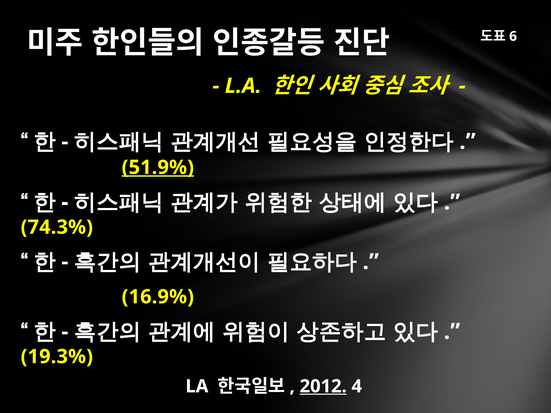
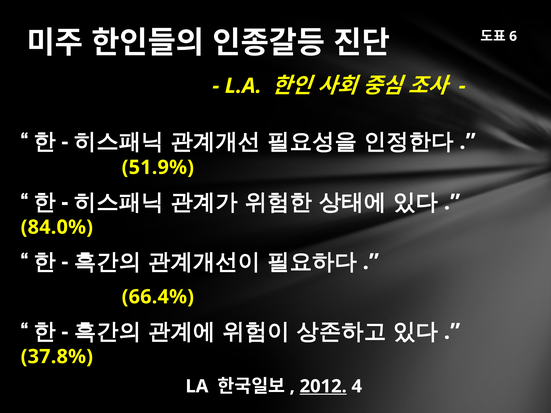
51.9% underline: present -> none (158, 167)
74.3%: 74.3% -> 84.0% (57, 227)
16.9%: 16.9% -> 66.4% (158, 297)
19.3%: 19.3% -> 37.8% (57, 357)
